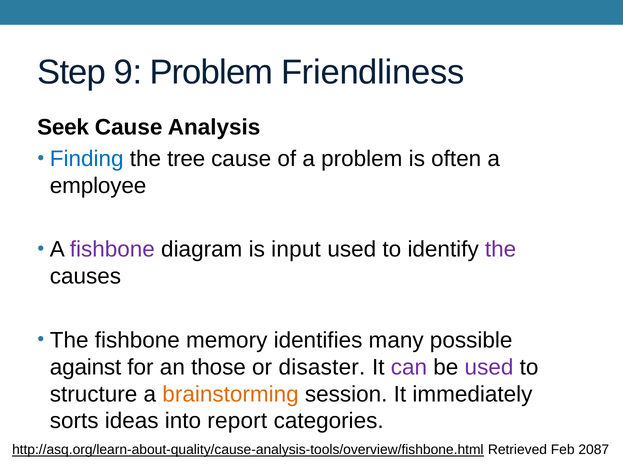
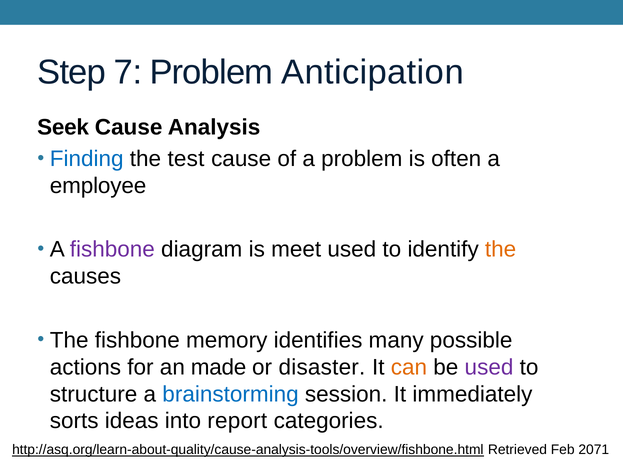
9: 9 -> 7 (128, 72)
Friendliness: Friendliness -> Anticipation (372, 72)
tree: tree -> test (186, 159)
input: input -> meet (296, 250)
the colour: purple -> orange (501, 250)
against: against -> actions (85, 367)
those: those -> made (219, 367)
can colour: purple -> orange (409, 367)
brainstorming colour: orange -> blue (231, 394)
2087: 2087 -> 2071 (594, 450)
